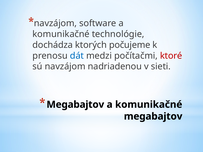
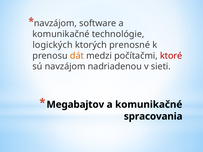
dochádza: dochádza -> logických (53, 45)
počujeme: počujeme -> prenosné (130, 45)
dát colour: blue -> orange (77, 56)
megabajtov: megabajtov -> spracovania (153, 117)
